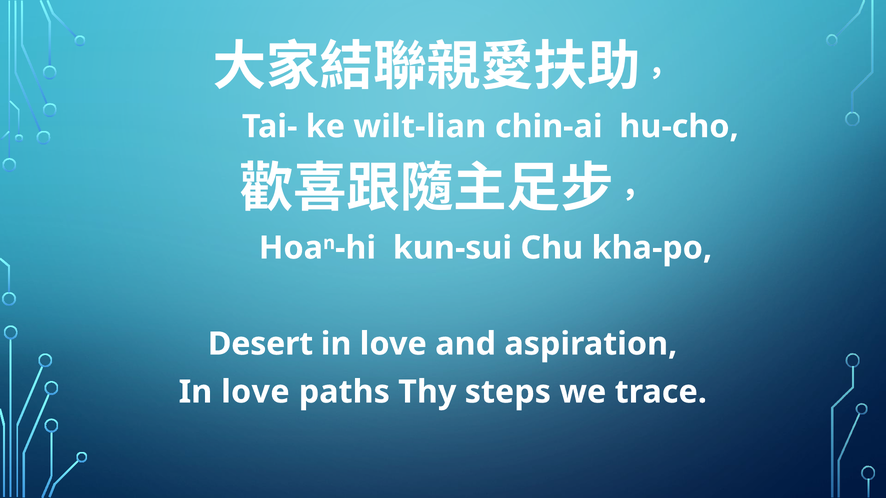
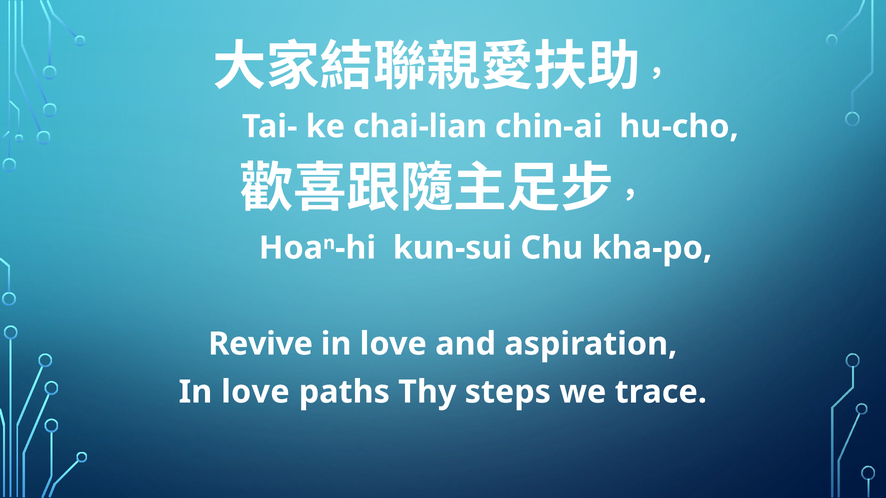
wilt-lian: wilt-lian -> chai-lian (420, 127)
Desert: Desert -> Revive (261, 344)
